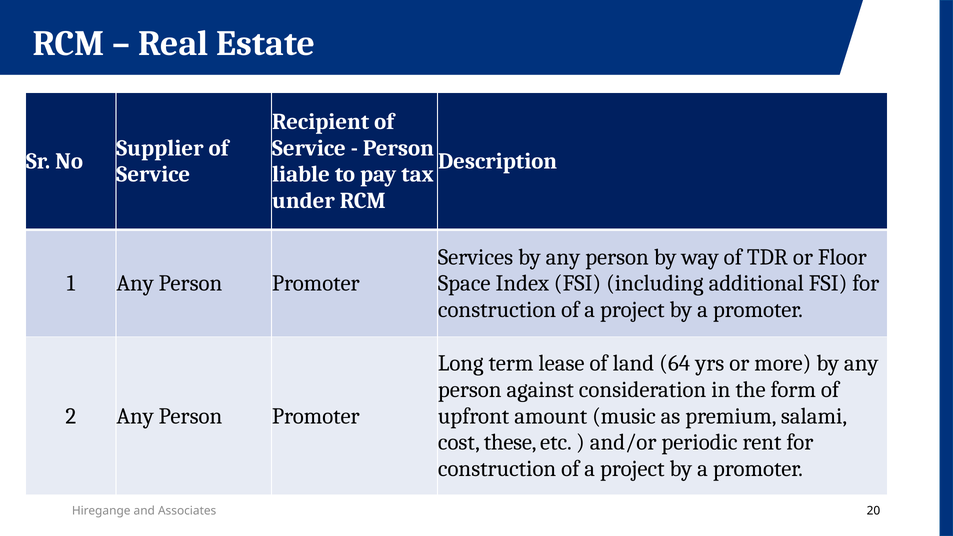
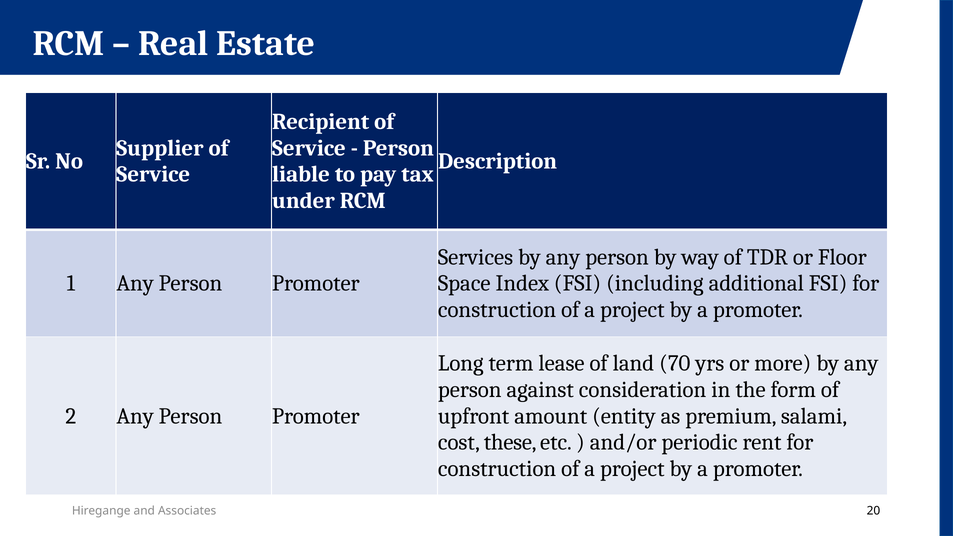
64: 64 -> 70 (675, 363)
music: music -> entity (624, 416)
